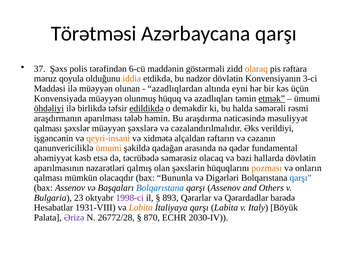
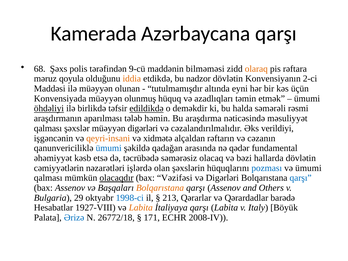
Törətməsi: Törətməsi -> Kamerada (94, 34)
37: 37 -> 68 (40, 69)
6-cü: 6-cü -> 9-cü (137, 69)
göstərməli: göstərməli -> bilməməsi (205, 69)
3-ci: 3-ci -> 2-ci (310, 79)
azadlıqlardan: azadlıqlardan -> tutulmamışdır (175, 89)
etmək underline: present -> none (272, 99)
müəyyən şəxslərə: şəxslərə -> digərləri (143, 128)
ümumi colour: orange -> blue (109, 148)
aparılmasının: aparılmasının -> cəmiyyətlərin (59, 168)
qalmış: qalmış -> işlərdə (139, 168)
pozması colour: orange -> blue (267, 168)
və onların: onların -> ümumi (308, 168)
olacaqdır underline: none -> present (117, 178)
Bununla: Bununla -> Vəzifəsi (175, 178)
Bolqarıstana colour: blue -> orange (160, 188)
23: 23 -> 29 (79, 198)
1998-ci colour: purple -> blue (130, 198)
893: 893 -> 213 (171, 198)
1931‑VIII: 1931‑VIII -> 1927‑VIII (95, 208)
Ərizə colour: purple -> blue (74, 218)
26772/28: 26772/28 -> 26772/18 (116, 218)
870: 870 -> 171 (152, 218)
2030‑IV: 2030‑IV -> 2008‑IV (208, 218)
